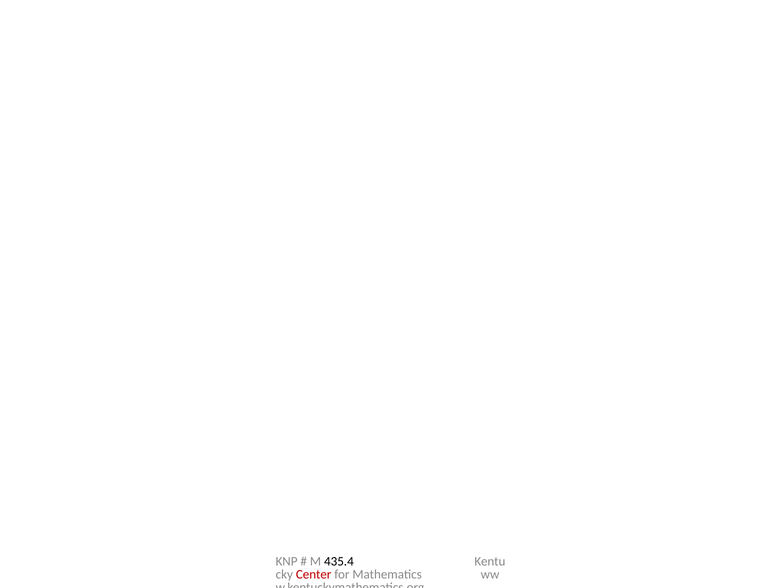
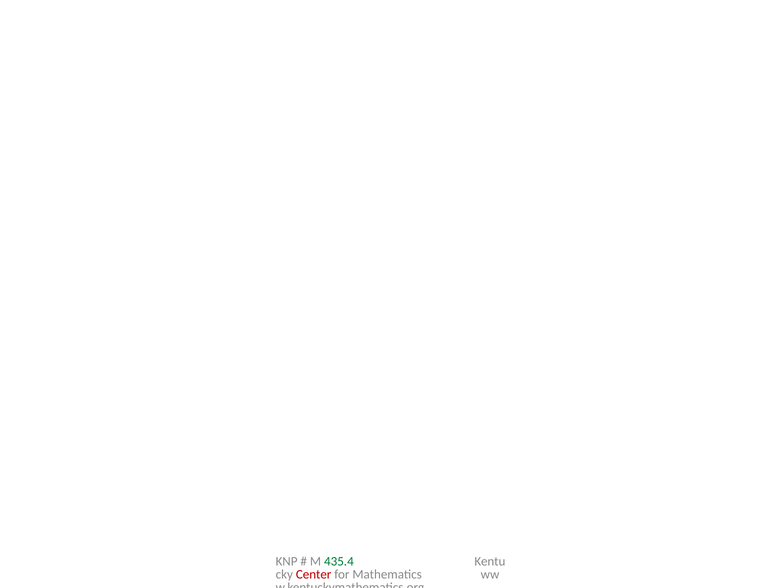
435.4 colour: black -> green (339, 561)
